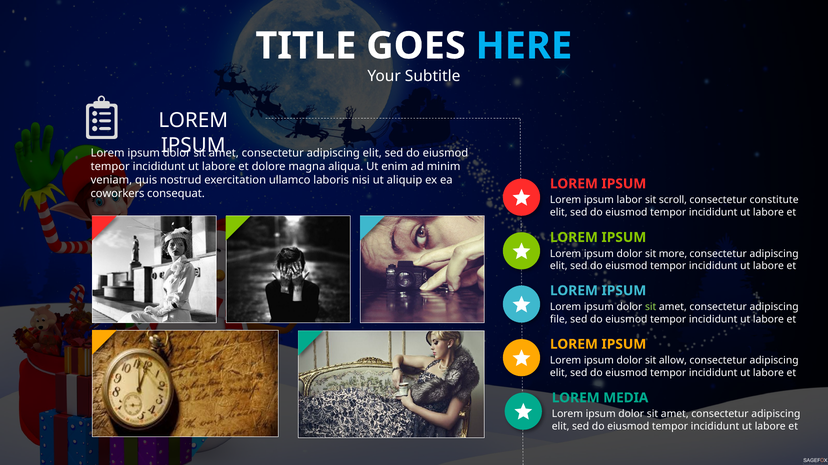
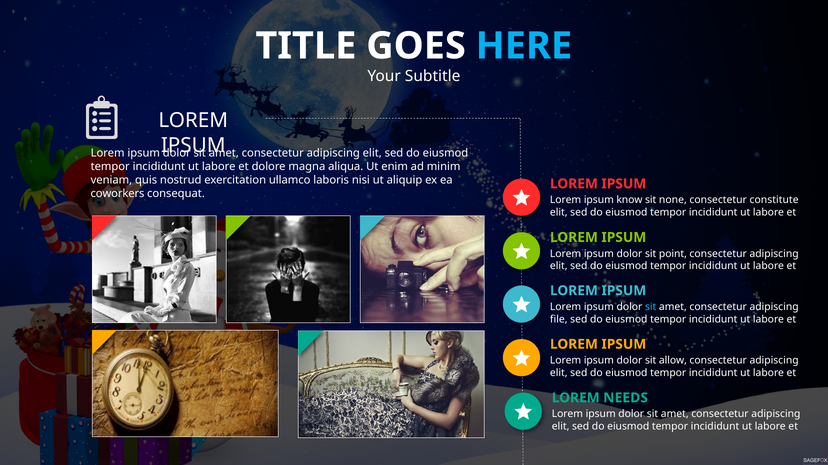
labor: labor -> know (629, 200)
scroll: scroll -> none (673, 200)
more: more -> point (673, 254)
sit colour: light green -> light blue (651, 307)
MEDIA: MEDIA -> NEEDS (626, 398)
